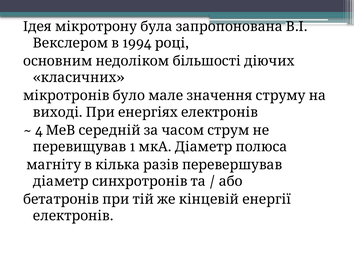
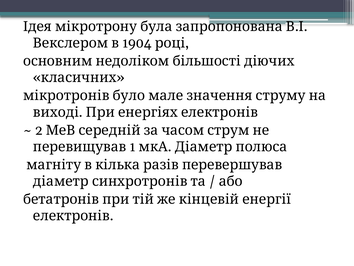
1994: 1994 -> 1904 (137, 43)
4: 4 -> 2 (39, 130)
